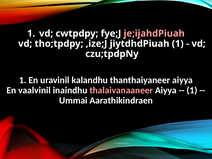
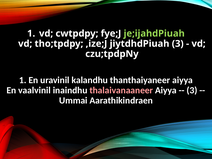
je;ijahdPiuah colour: pink -> light green (154, 33)
jiytdhdPiuah 1: 1 -> 3 (178, 44)
1: 1 -> 3 (192, 90)
